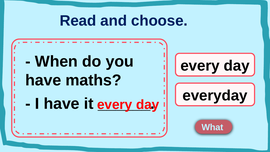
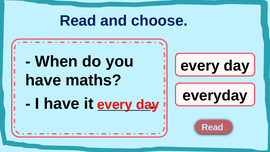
What: What -> Read (212, 127)
